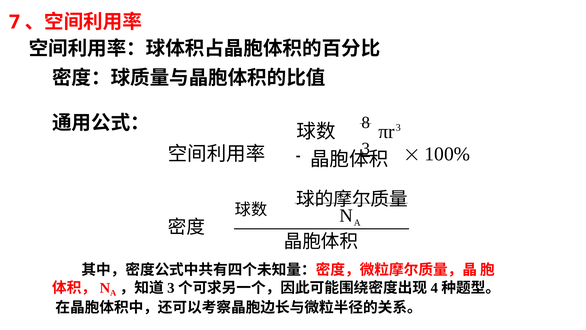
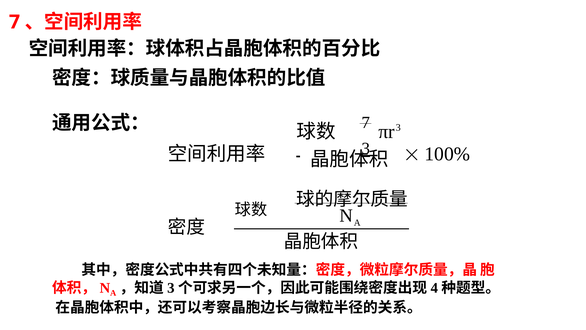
8: 8 -> 7 (366, 122)
